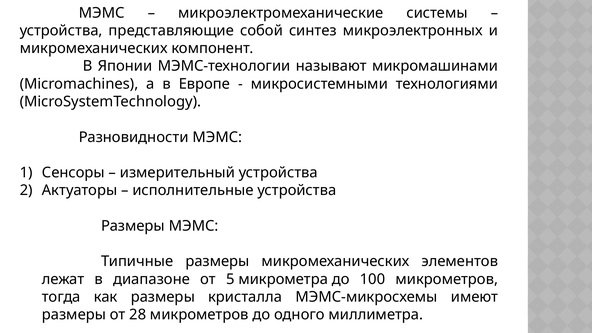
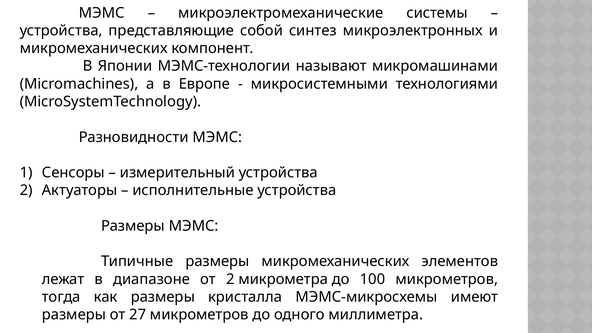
от 5: 5 -> 2 (230, 279)
28: 28 -> 27 (138, 315)
